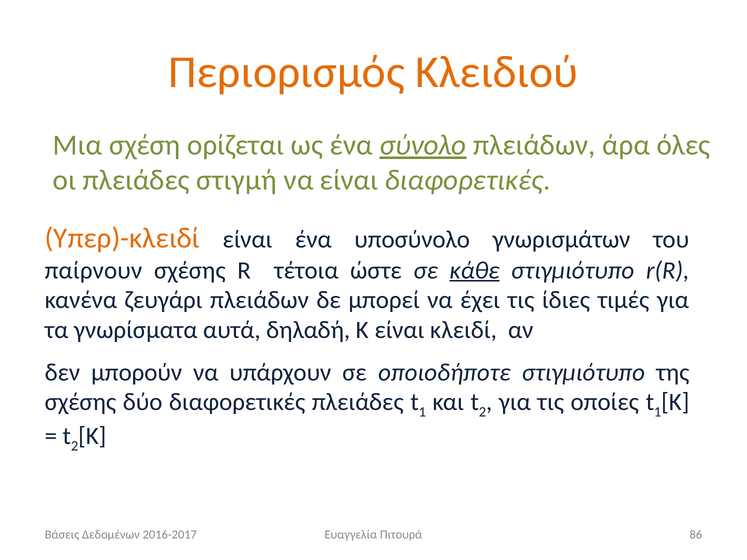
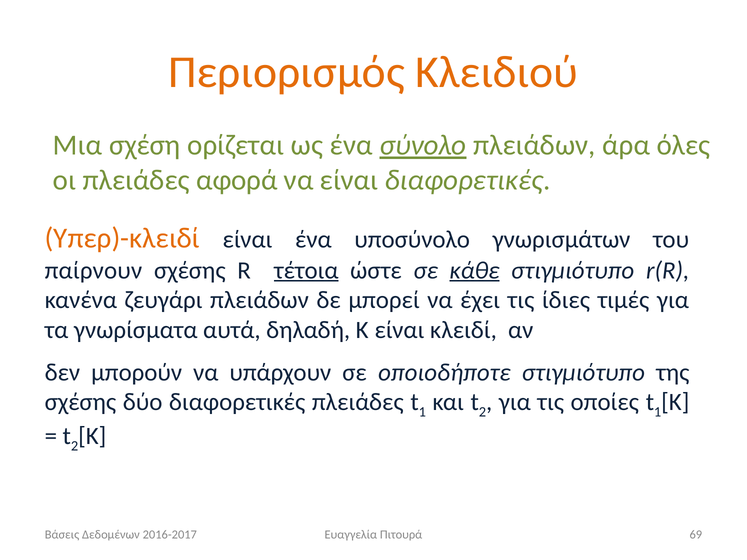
στιγμή: στιγμή -> αφορά (237, 180)
τέτοια underline: none -> present (306, 270)
86: 86 -> 69 (696, 535)
